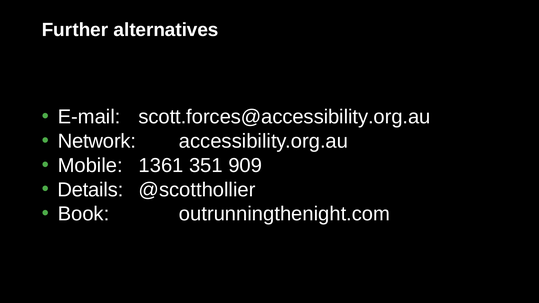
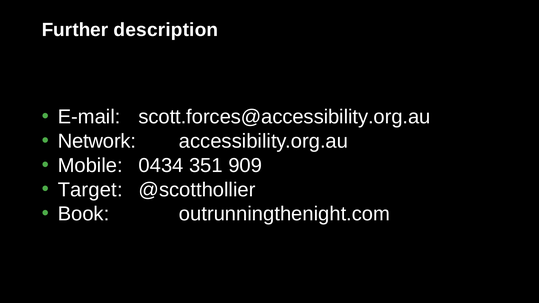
alternatives: alternatives -> description (166, 30)
1361: 1361 -> 0434 (161, 166)
Details: Details -> Target (90, 190)
